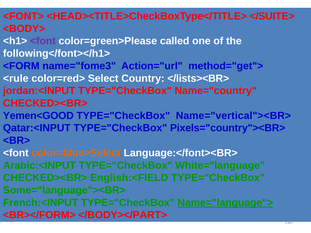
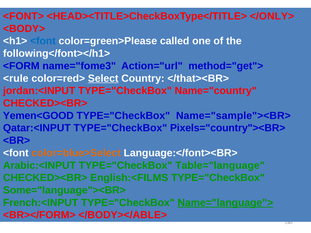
</SUITE>: </SUITE> -> </ONLY> (272, 16)
<font colour: purple -> blue (43, 41)
Select underline: none -> present (103, 78)
</lists><BR>: </lists><BR> -> </that><BR> (198, 78)
Name="vertical"><BR>: Name="vertical"><BR> -> Name="sample"><BR> (233, 116)
White="language: White="language -> Table="language (220, 166)
English:<FIELD: English:<FIELD -> English:<FILMS (129, 178)
</BODY></PART>: </BODY></PART> -> </BODY></ABLE> (123, 215)
